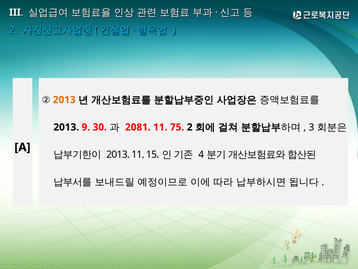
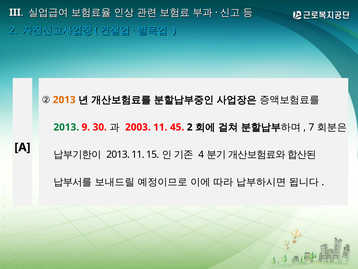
2013 colour: black -> green (66, 127)
2081: 2081 -> 2003 (138, 127)
75: 75 -> 45 (177, 127)
3: 3 -> 7 (311, 127)
